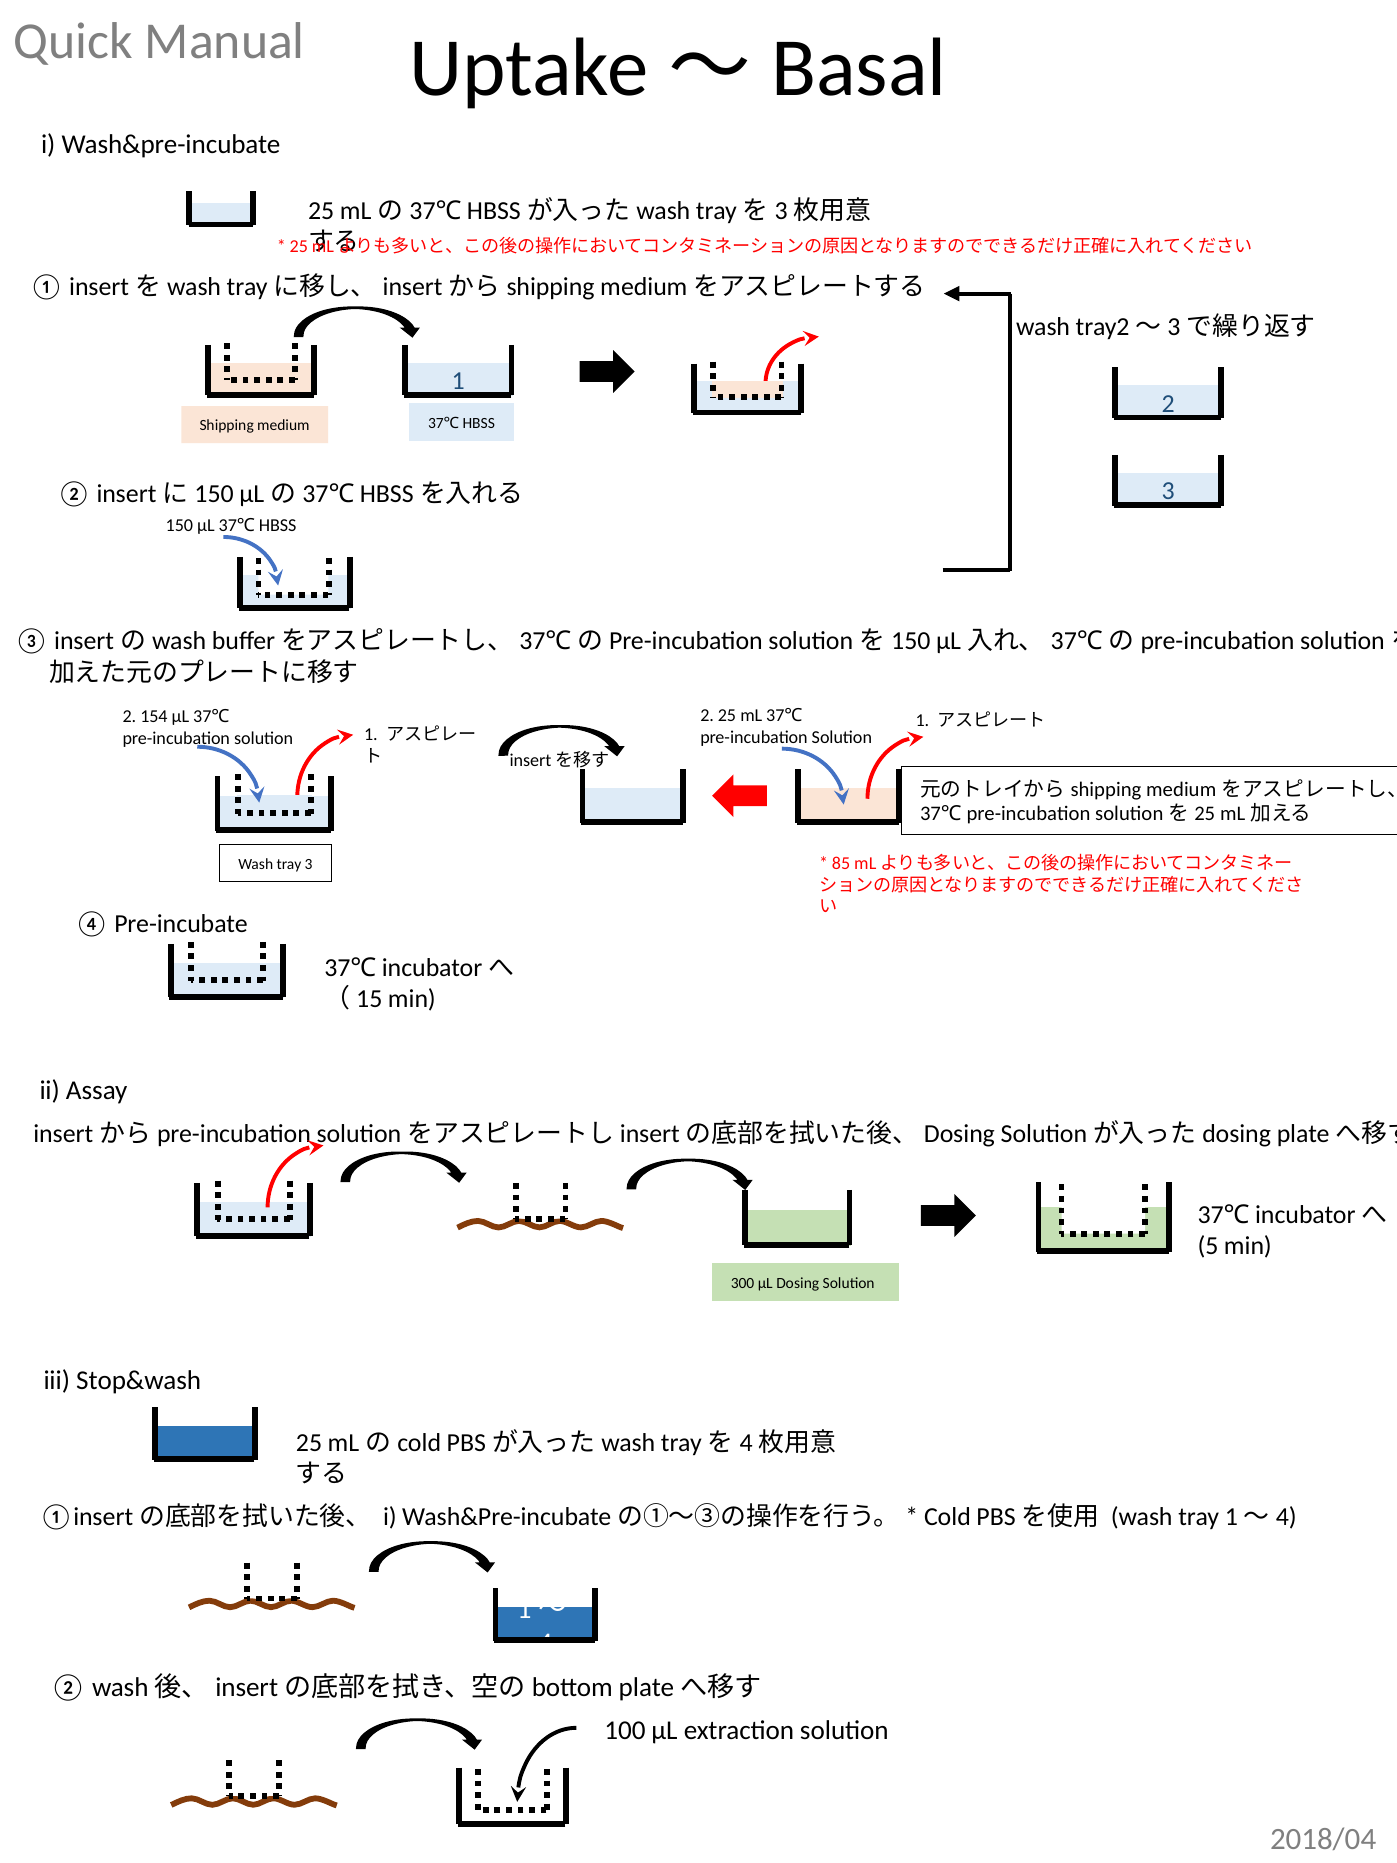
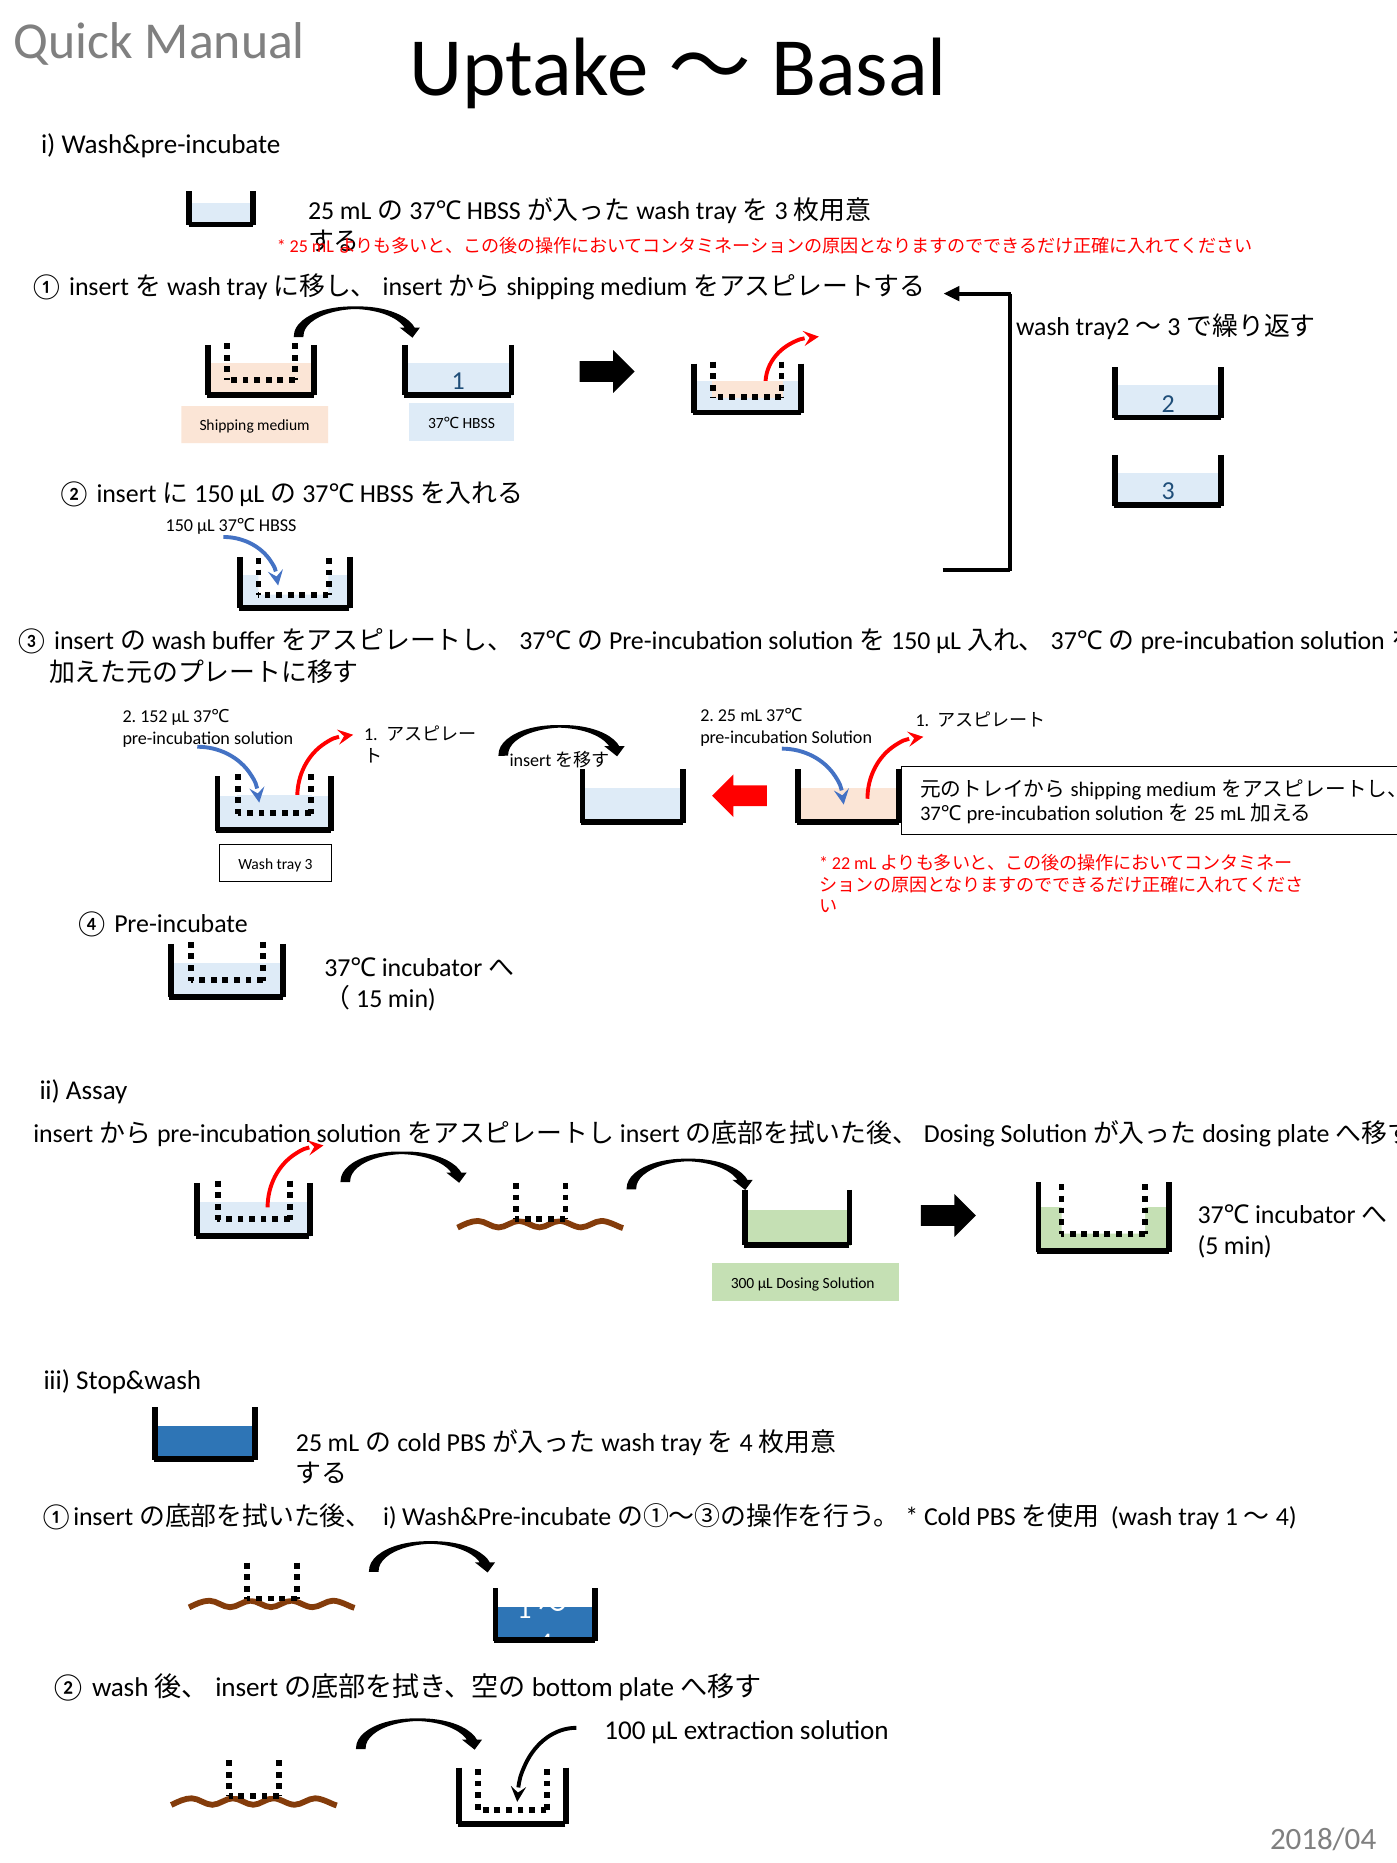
154: 154 -> 152 (154, 717)
85: 85 -> 22 (841, 863)
